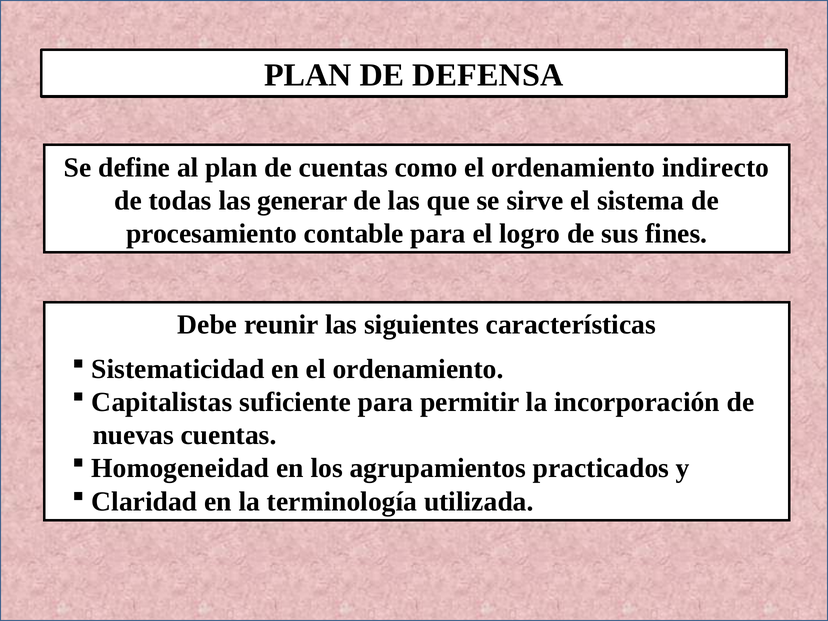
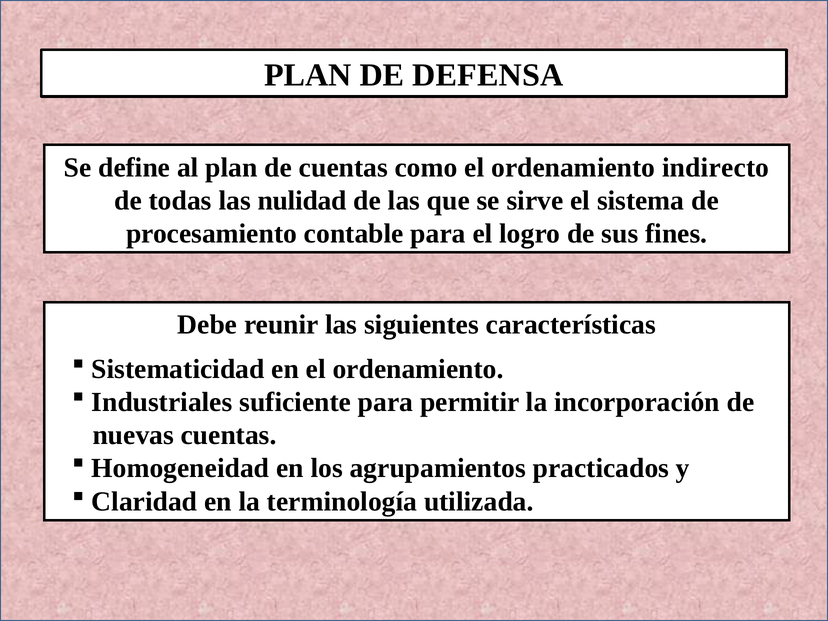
generar: generar -> nulidad (302, 201)
Capitalistas: Capitalistas -> Industriales (162, 402)
